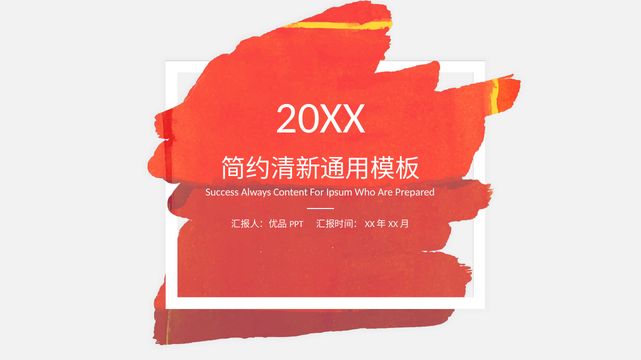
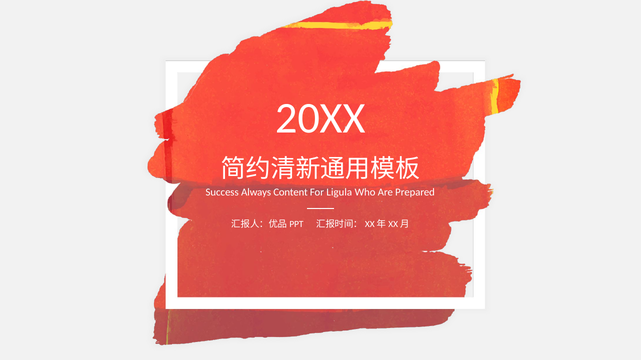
Ipsum: Ipsum -> Ligula (339, 193)
